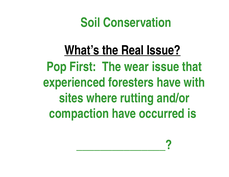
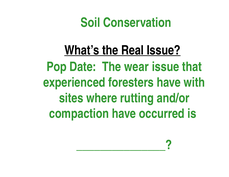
First: First -> Date (83, 67)
